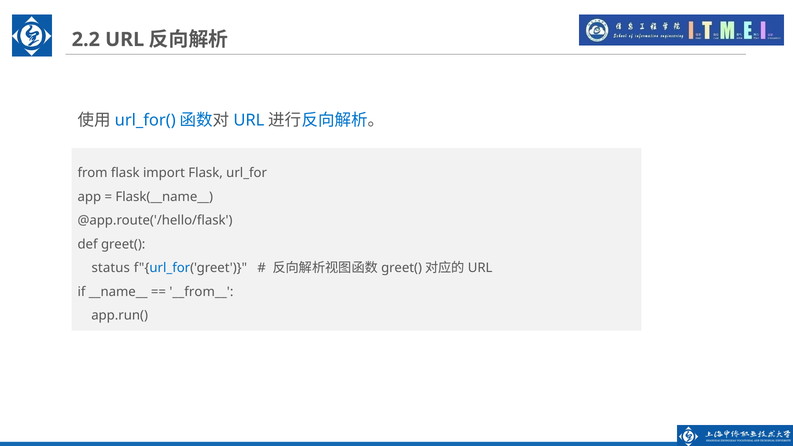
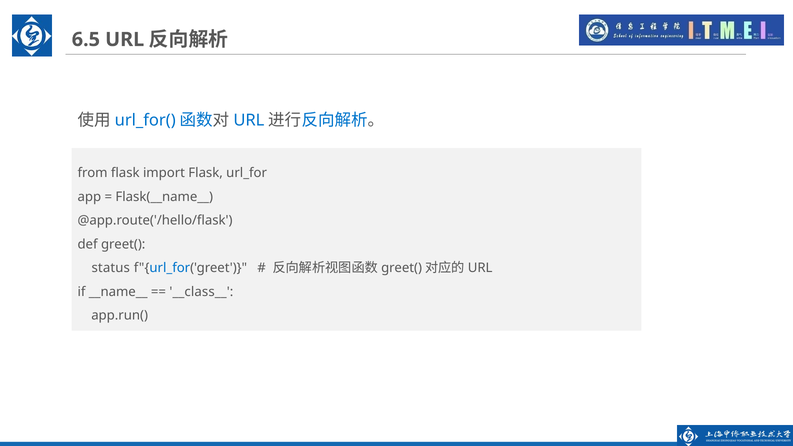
2.2: 2.2 -> 6.5 (86, 40)
__from__: __from__ -> __class__ (201, 292)
